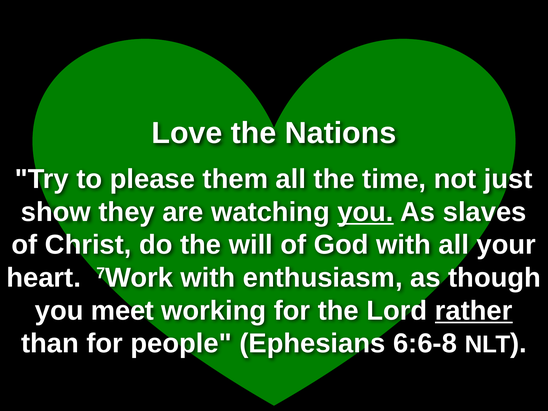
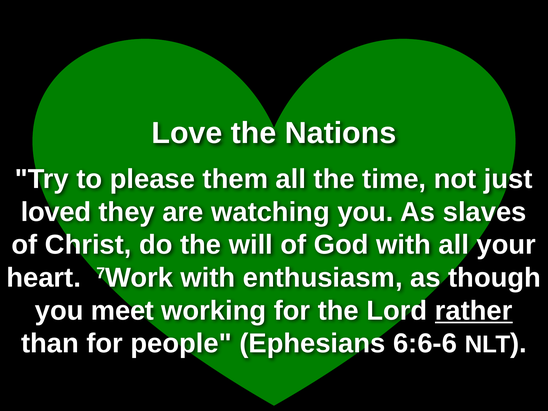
show: show -> loved (56, 212)
you underline: present -> none (365, 212)
6:6-8: 6:6-8 -> 6:6-6 (425, 344)
